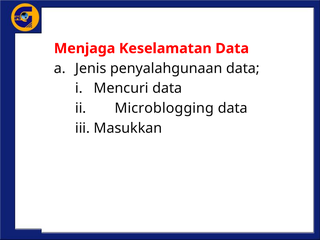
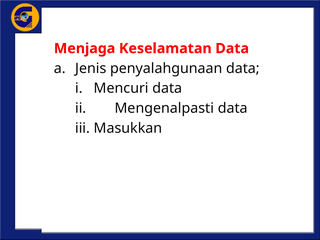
Microblogging: Microblogging -> Mengenalpasti (164, 108)
